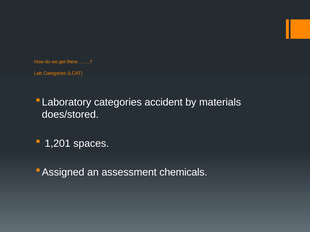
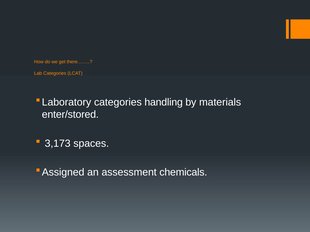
accident: accident -> handling (164, 102)
does/stored: does/stored -> enter/stored (70, 115)
1,201: 1,201 -> 3,173 (58, 144)
